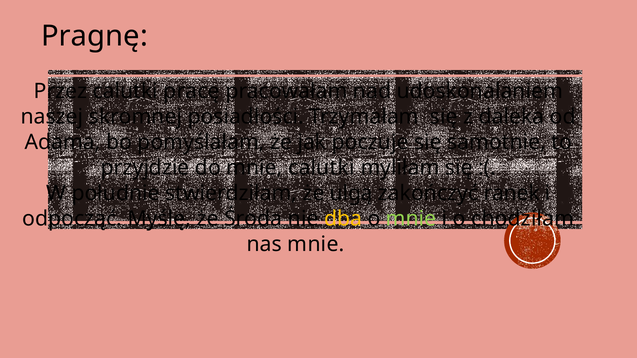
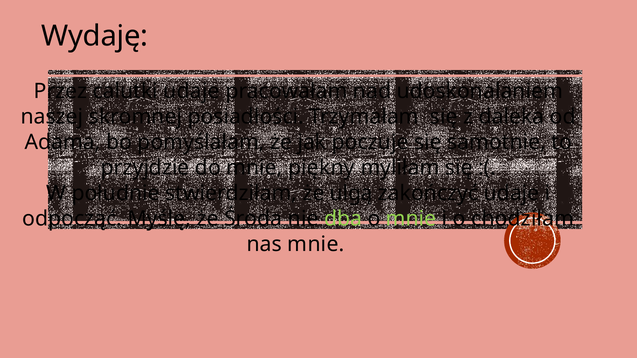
Pragnę: Pragnę -> Wydaję (95, 36)
calutki pracę: pracę -> udaje (192, 91)
mnie calutki: calutki -> piękny (321, 168)
zakończyć ranek: ranek -> udaje (512, 193)
dba colour: yellow -> light green (343, 219)
